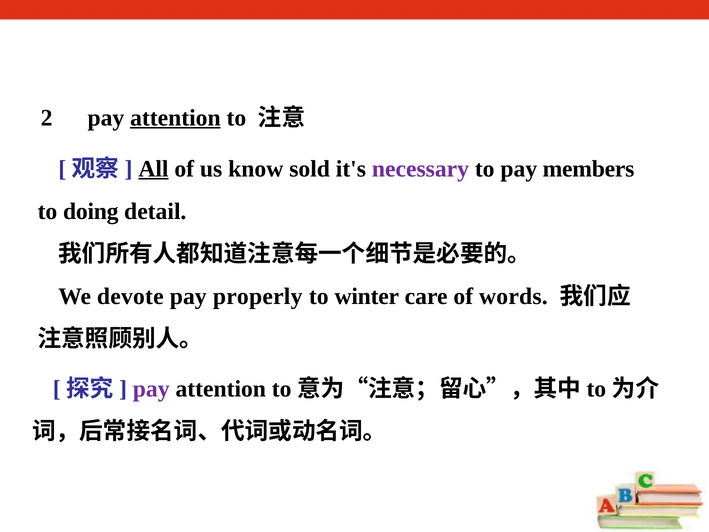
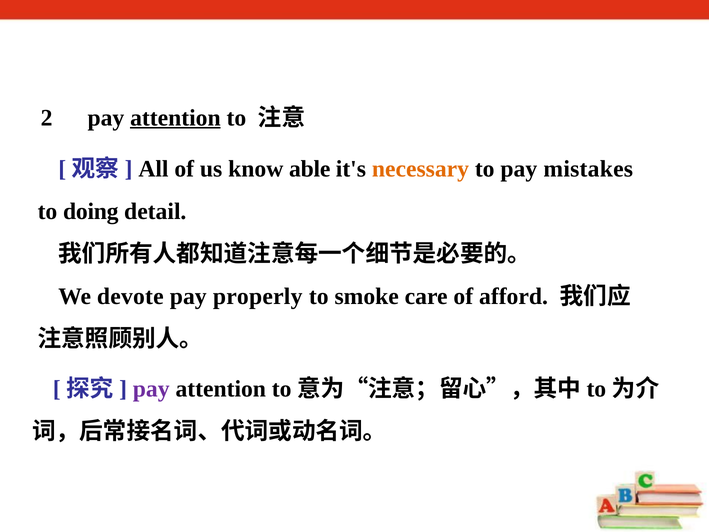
All underline: present -> none (153, 169)
sold: sold -> able (310, 169)
necessary colour: purple -> orange (420, 169)
members: members -> mistakes (588, 169)
winter: winter -> smoke (367, 296)
words: words -> afford (514, 296)
